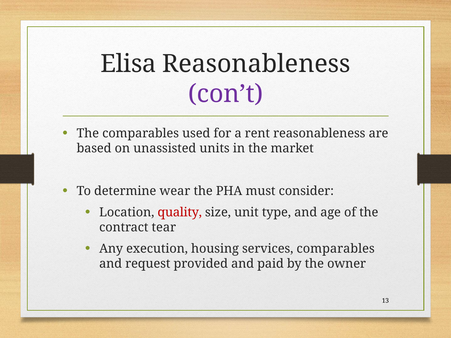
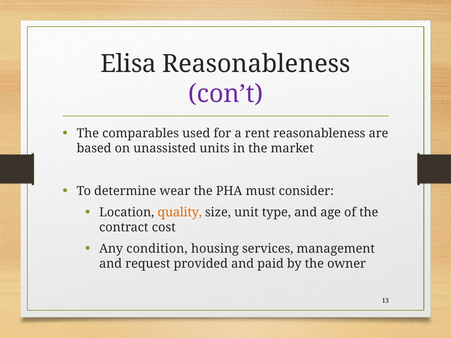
quality colour: red -> orange (180, 212)
tear: tear -> cost (164, 228)
execution: execution -> condition (157, 249)
services comparables: comparables -> management (336, 249)
